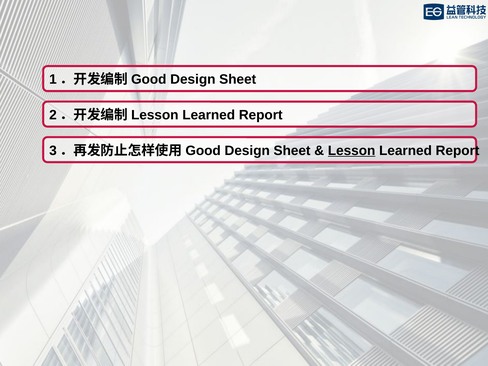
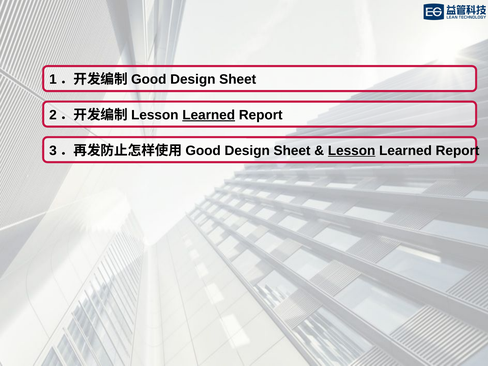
Learned underline: none -> present (209, 115)
